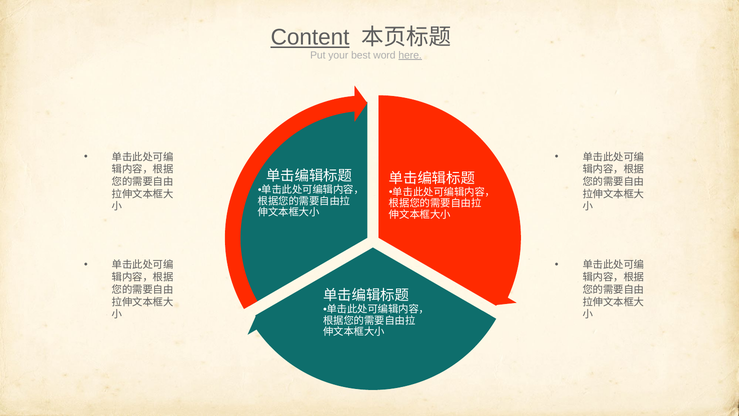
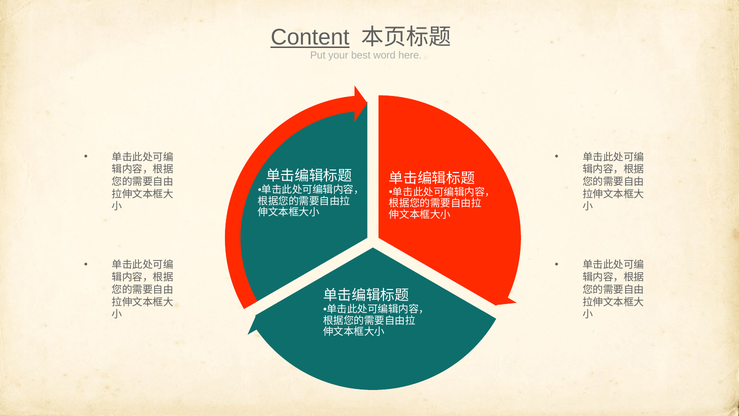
here underline: present -> none (410, 55)
